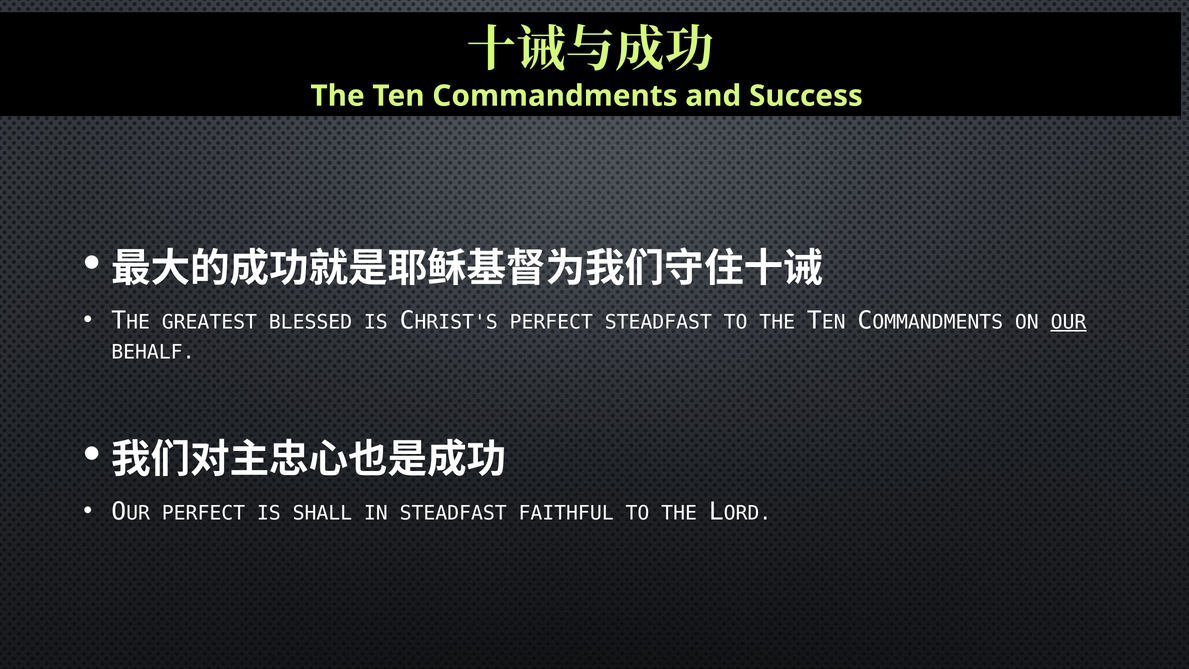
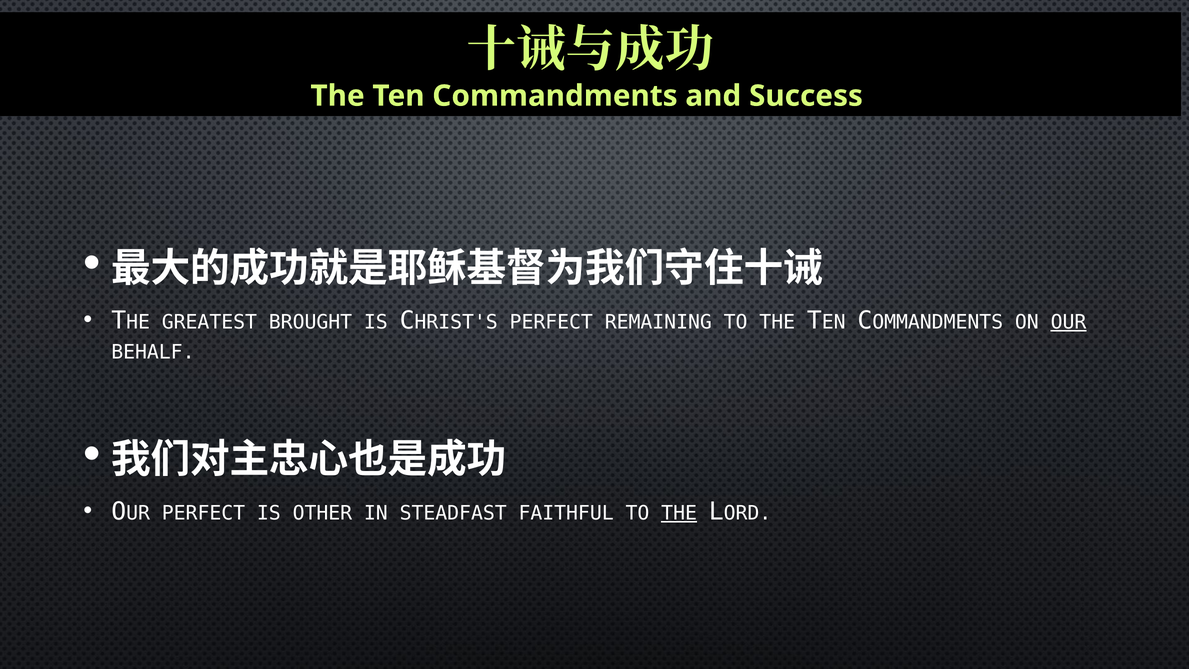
BLESSED: BLESSED -> BROUGHT (310, 322)
PERFECT STEADFAST: STEADFAST -> REMAINING (658, 322)
SHALL: SHALL -> OTHER (322, 513)
THE underline: none -> present (679, 513)
